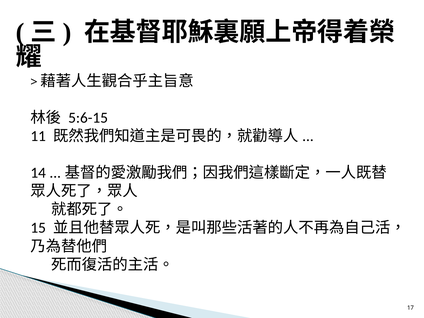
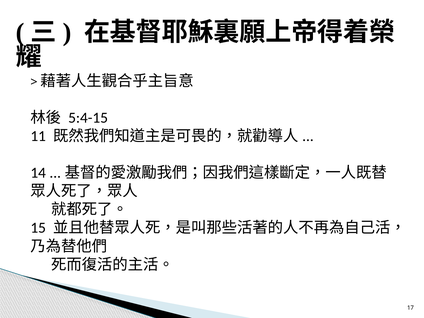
5:6-15: 5:6-15 -> 5:4-15 (88, 118)
